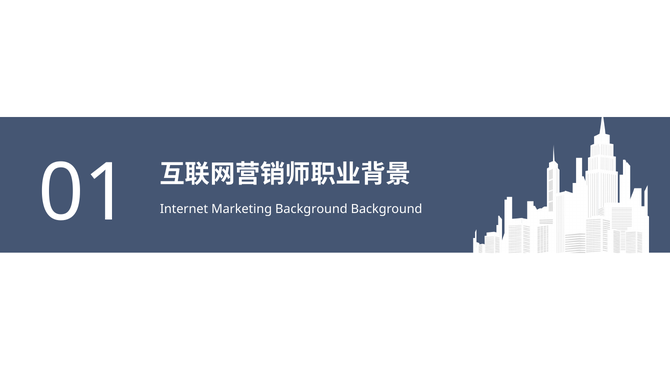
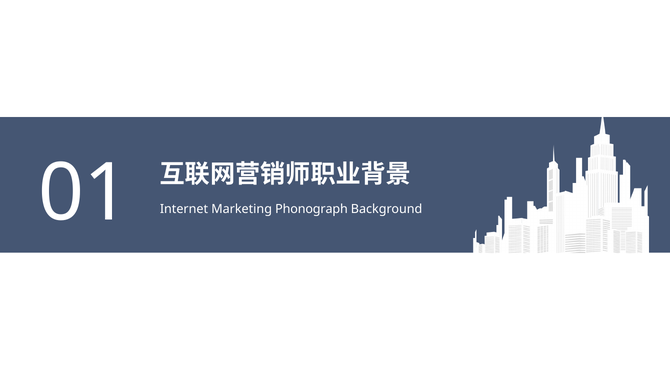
Marketing Background: Background -> Phonograph (311, 209)
